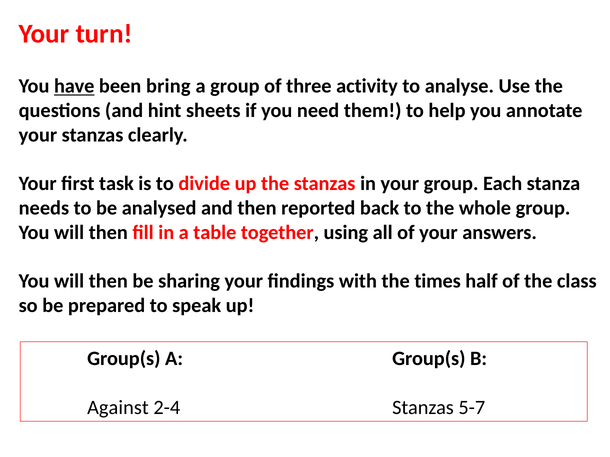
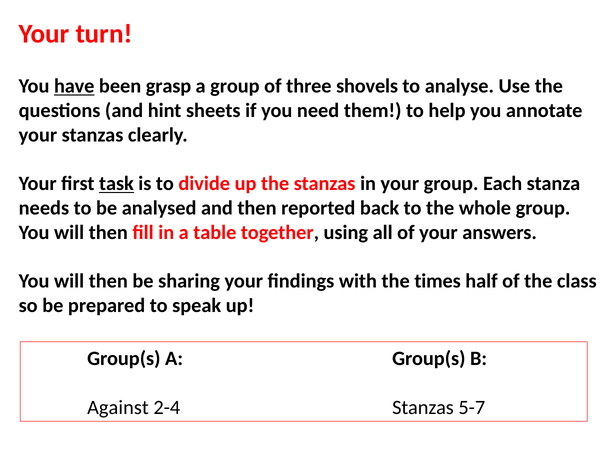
bring: bring -> grasp (168, 86)
activity: activity -> shovels (367, 86)
task underline: none -> present (116, 184)
